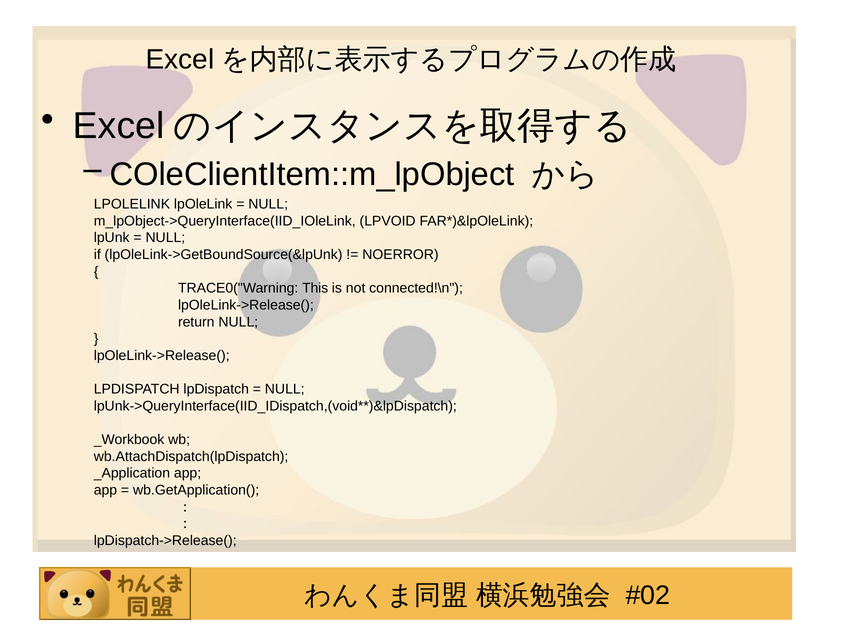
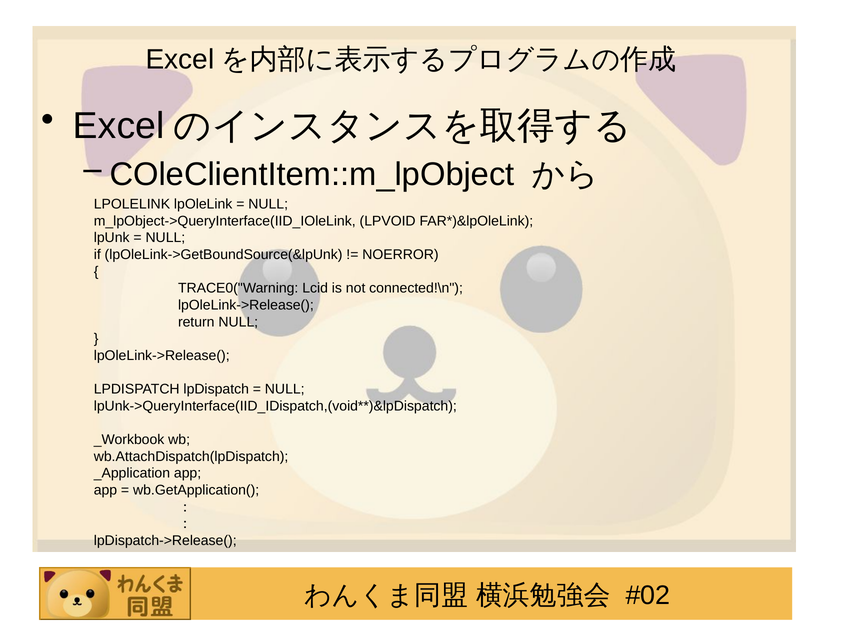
This: This -> Lcid (315, 288)
